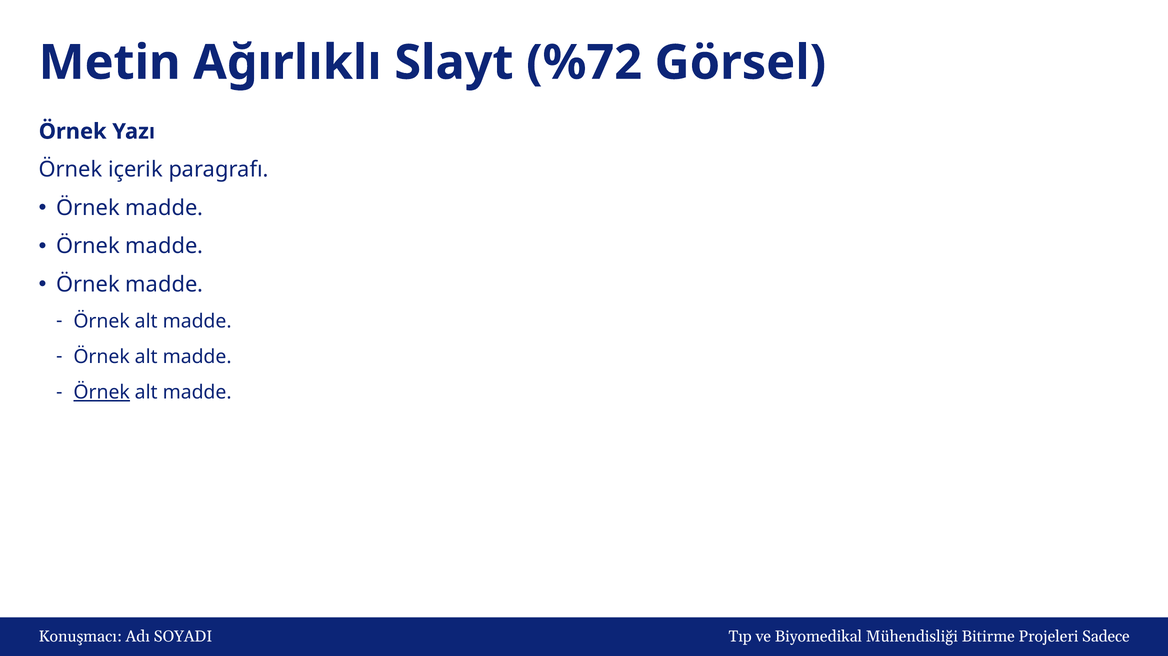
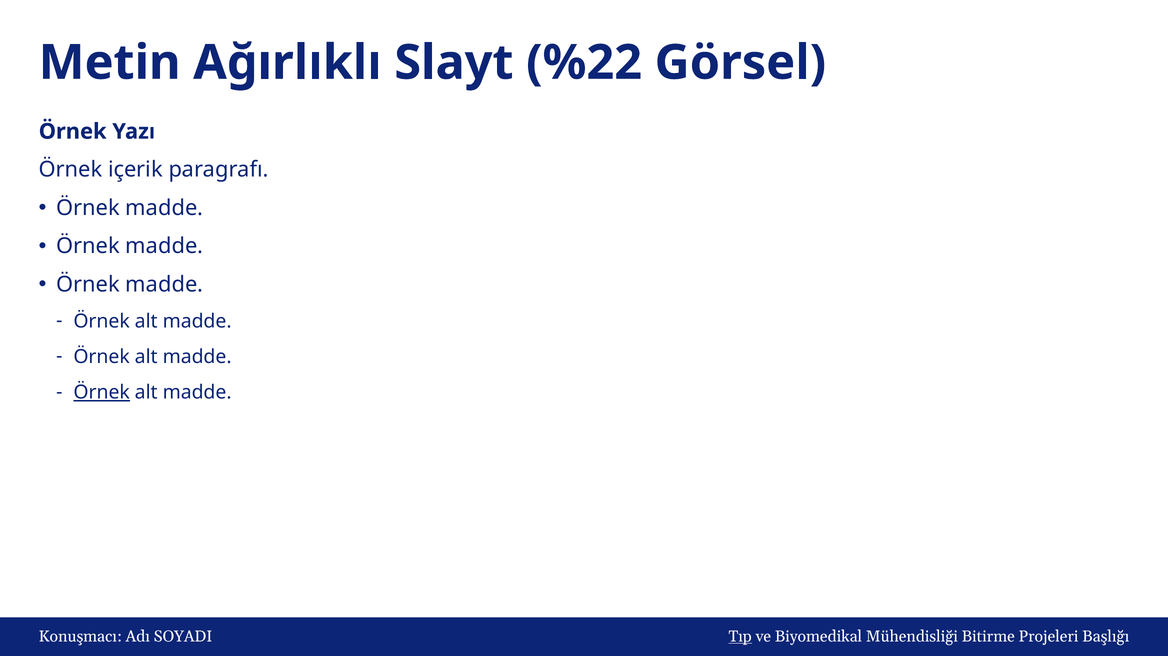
%72: %72 -> %22 (584, 63)
Tıp underline: none -> present (740, 637)
Sadece: Sadece -> Başlığı (1106, 637)
